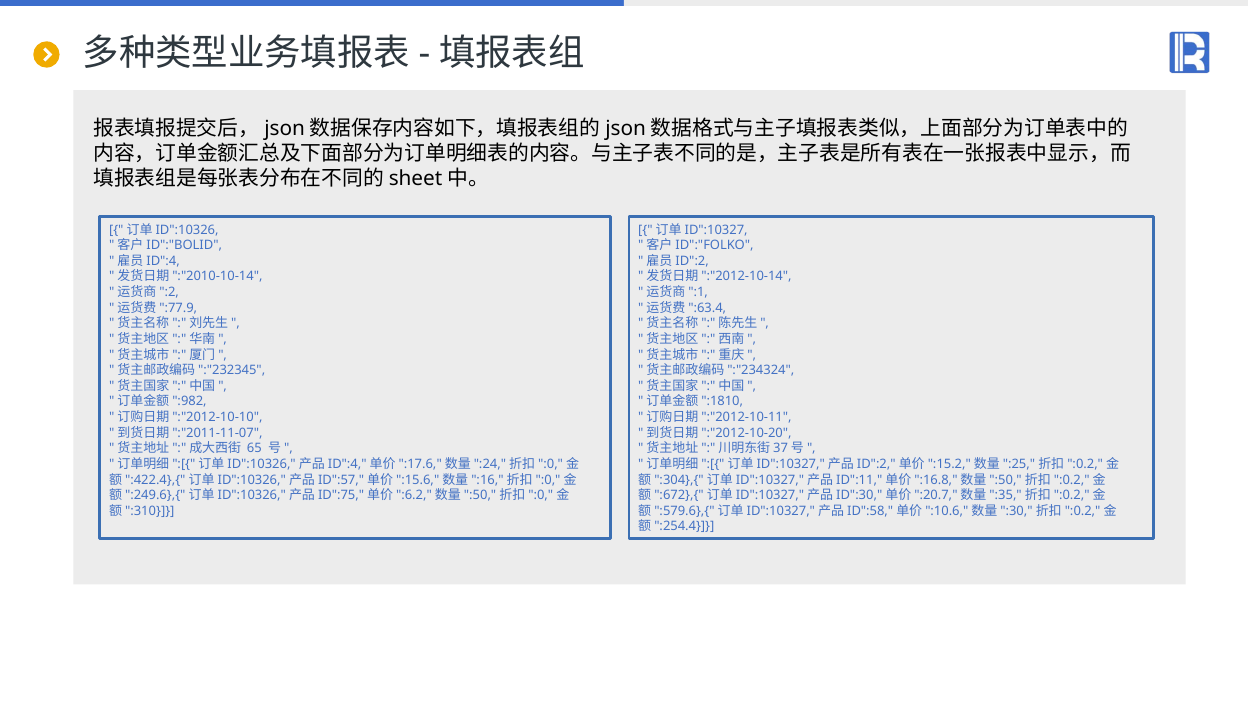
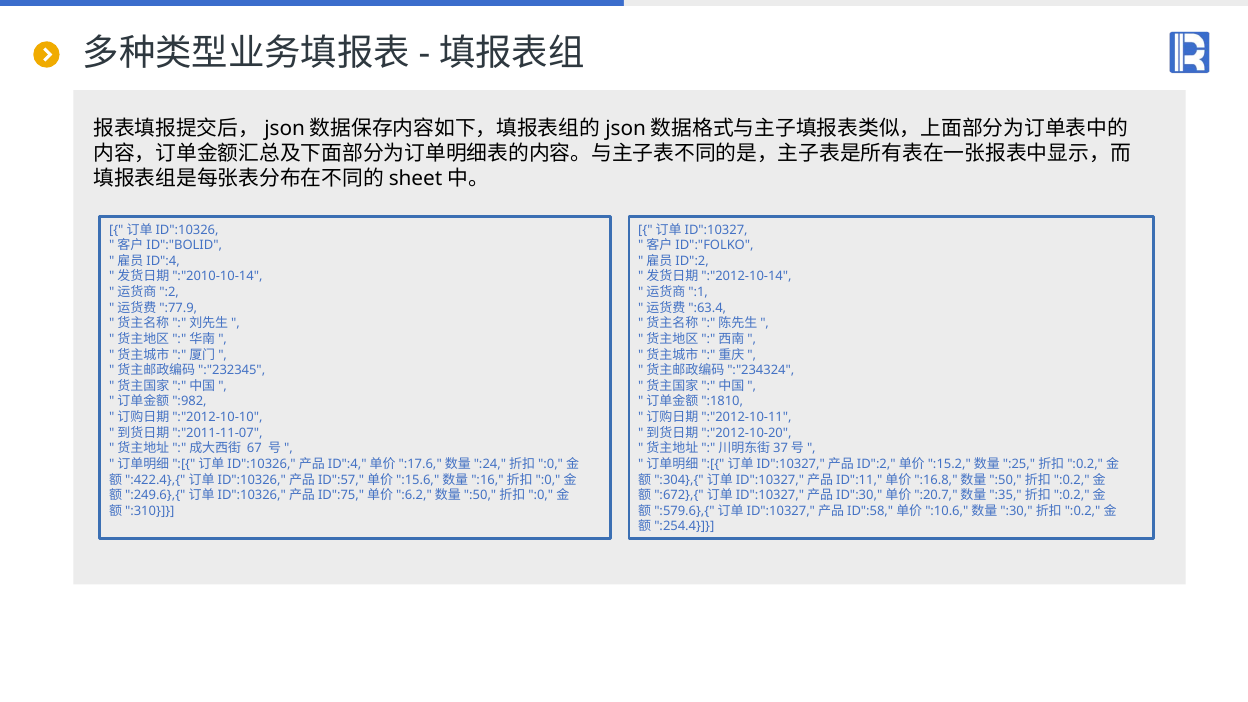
65: 65 -> 67 (254, 448)
